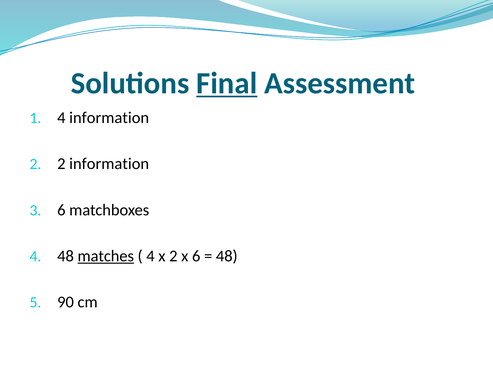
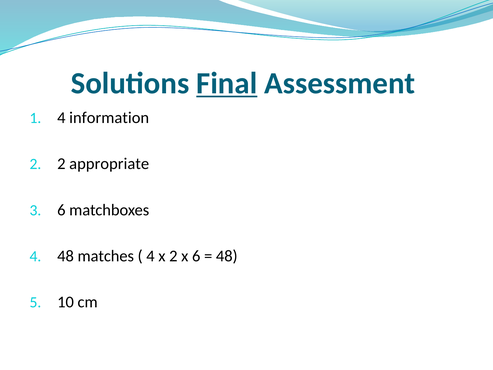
2 information: information -> appropriate (109, 164)
matches underline: present -> none (106, 256)
90: 90 -> 10 (66, 302)
